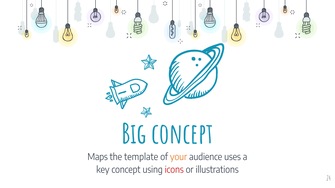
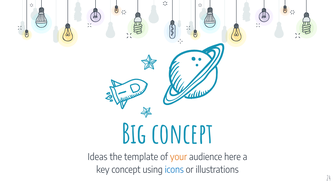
Maps: Maps -> Ideas (98, 157)
uses: uses -> here (233, 157)
icons colour: red -> blue (174, 170)
